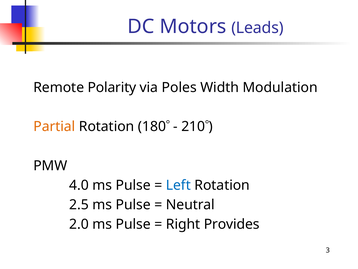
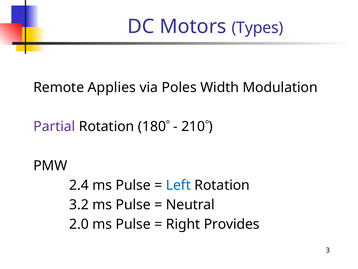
Leads: Leads -> Types (257, 28)
Polarity: Polarity -> Applies (112, 87)
Partial colour: orange -> purple (54, 126)
4.0: 4.0 -> 2.4 (79, 185)
2.5: 2.5 -> 3.2 (79, 204)
